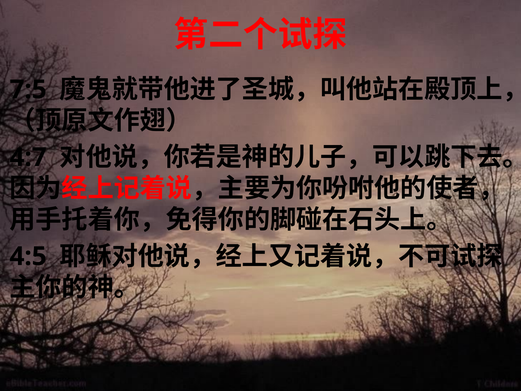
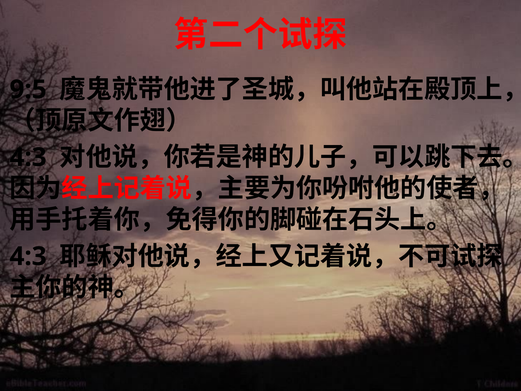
7:5: 7:5 -> 9:5 (28, 90)
4:7: 4:7 -> 4:3 (28, 157)
4:5: 4:5 -> 4:3 (28, 256)
